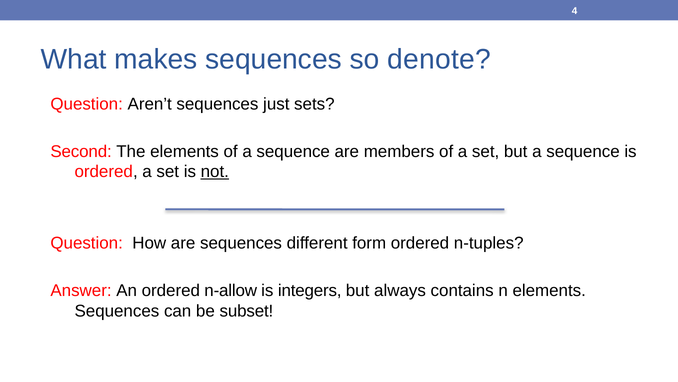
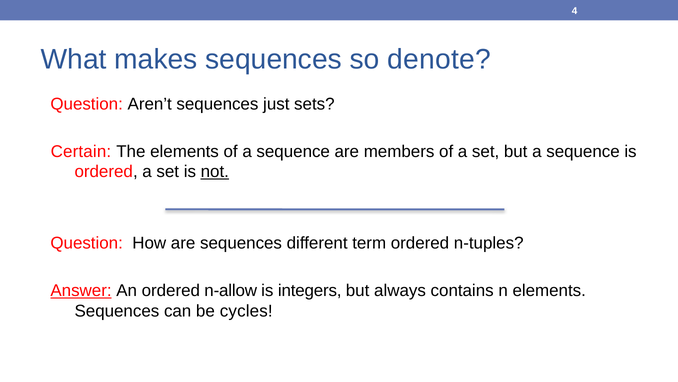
Second: Second -> Certain (81, 151)
form: form -> term (369, 243)
Answer underline: none -> present (81, 290)
subset: subset -> cycles (246, 311)
